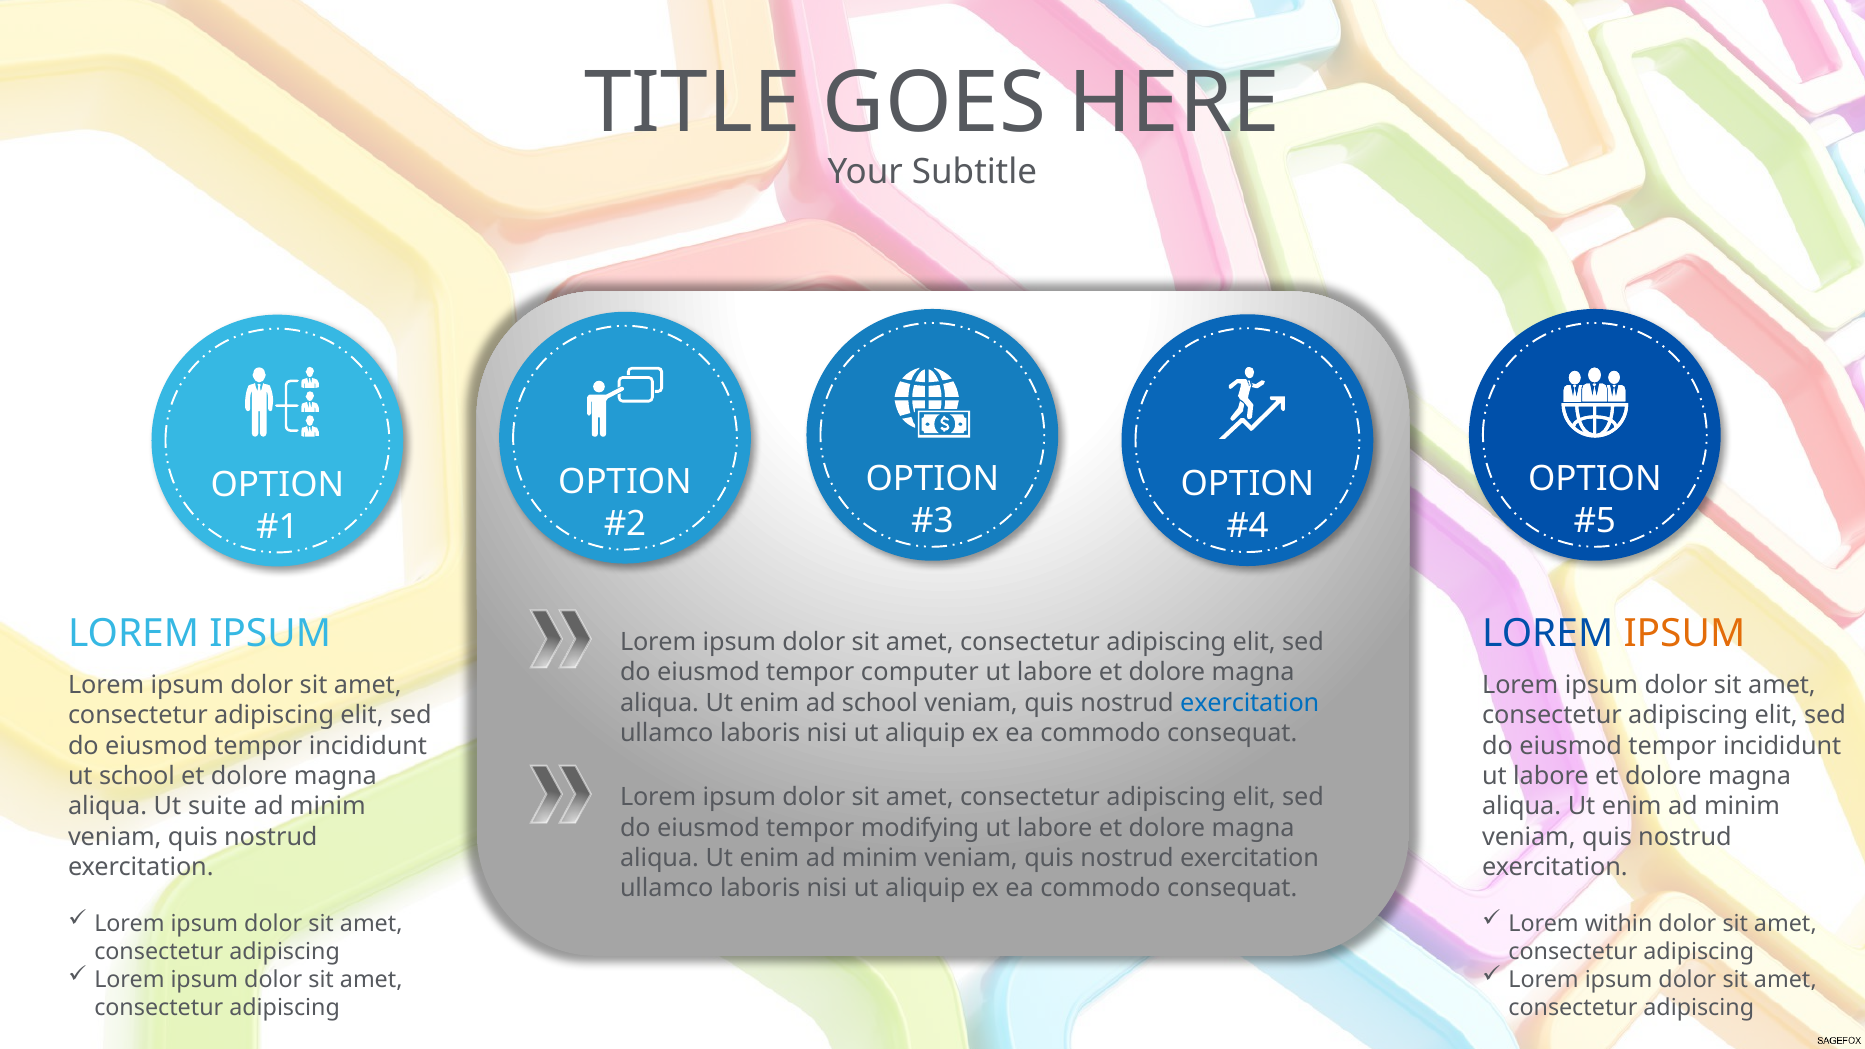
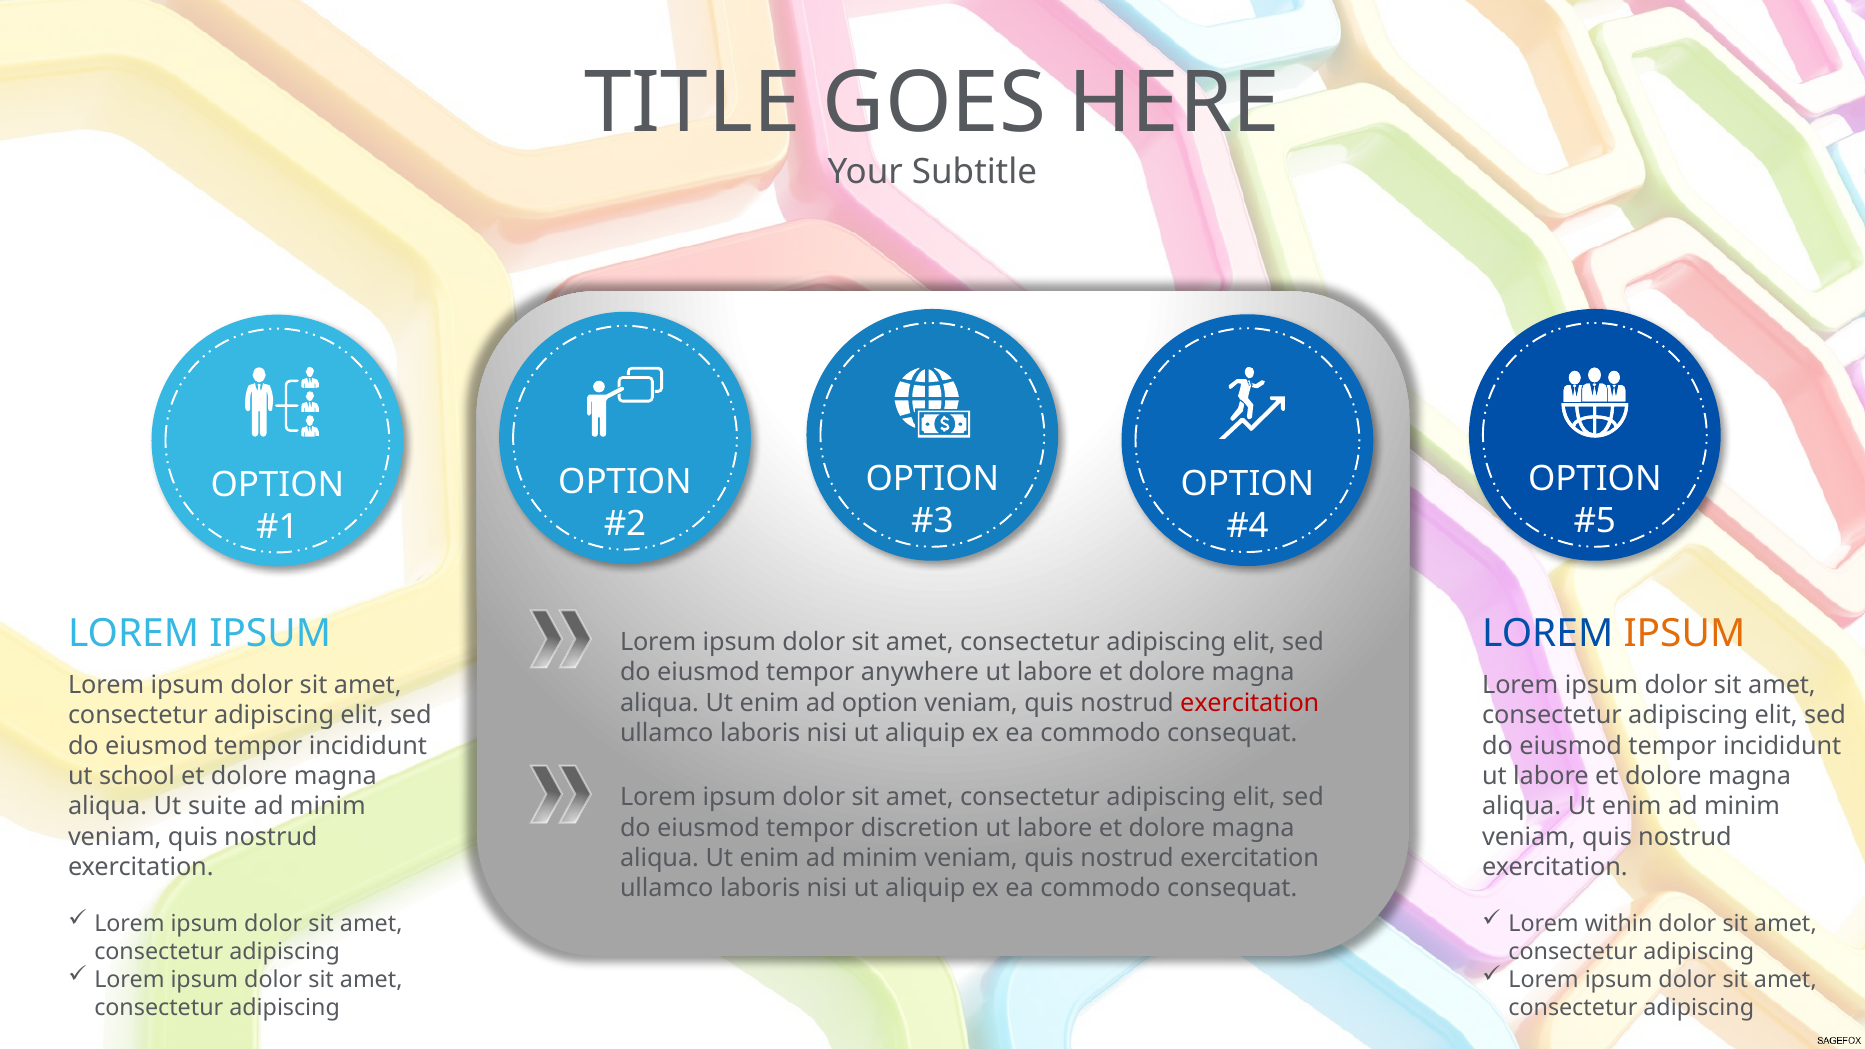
computer: computer -> anywhere (920, 673)
ad school: school -> option (880, 703)
exercitation colour: blue -> red (1250, 703)
modifying: modifying -> discretion (920, 828)
